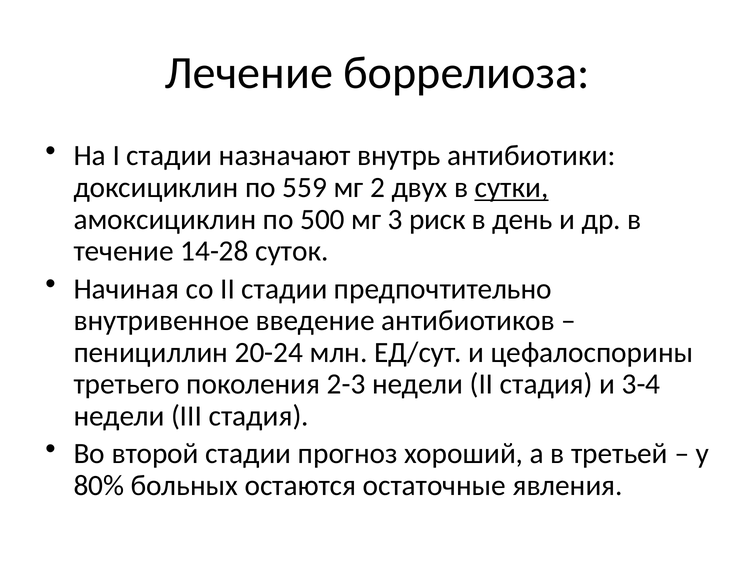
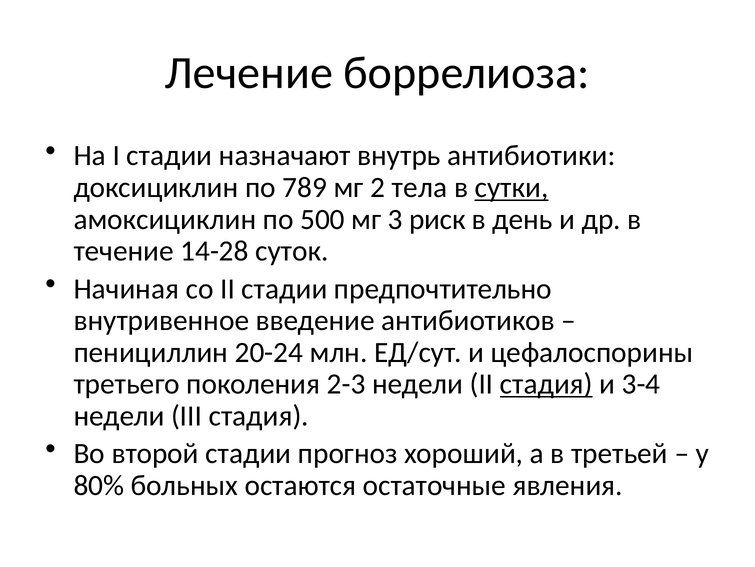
559: 559 -> 789 (305, 187)
двух: двух -> тела (419, 187)
стадия underline: none -> present (546, 384)
